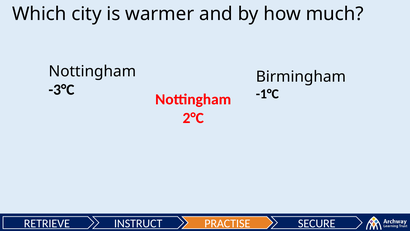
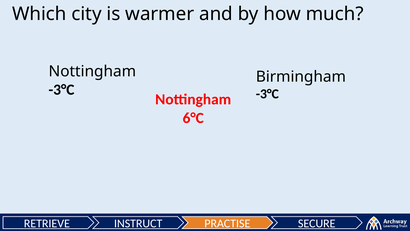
-1°C: -1°C -> -3°C (267, 94)
2°C: 2°C -> 6°C (193, 118)
